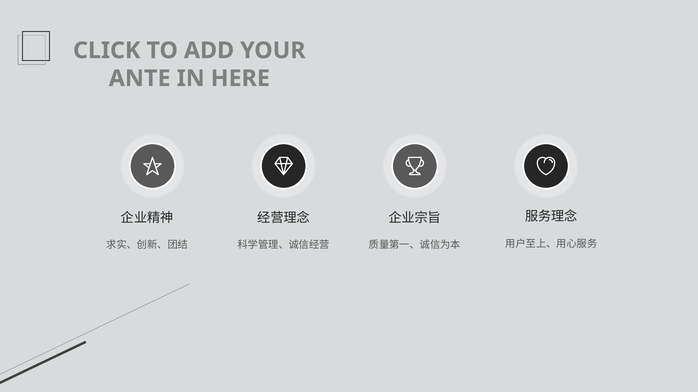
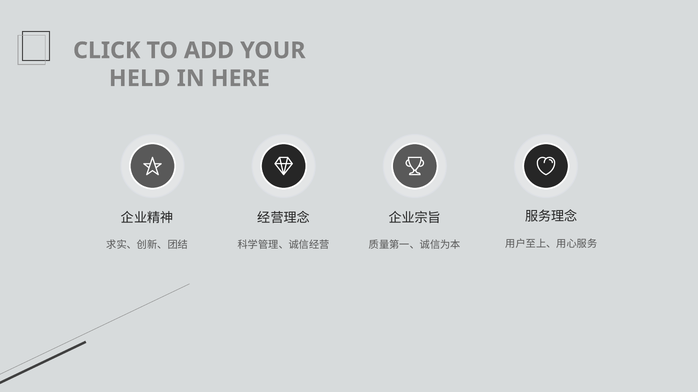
ANTE: ANTE -> HELD (140, 79)
